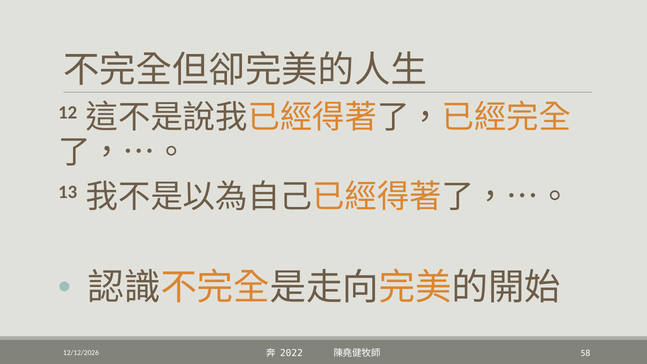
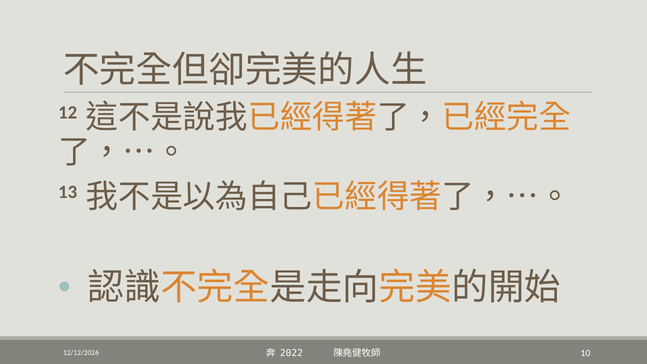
58: 58 -> 10 (585, 353)
